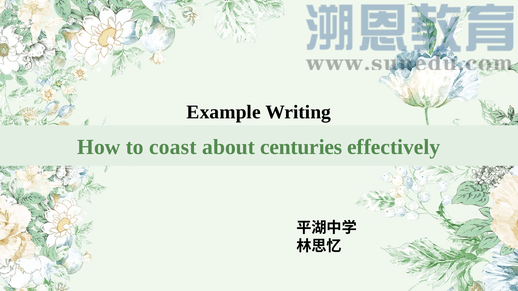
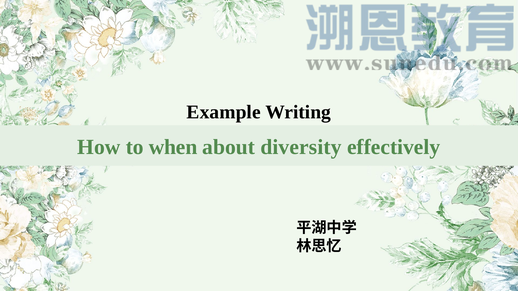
coast: coast -> when (173, 147)
centuries: centuries -> diversity (301, 147)
